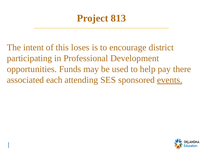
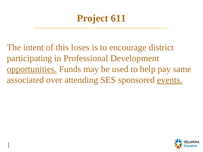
813: 813 -> 611 (118, 18)
opportunities underline: none -> present (32, 69)
there: there -> same (182, 69)
each: each -> over (54, 80)
